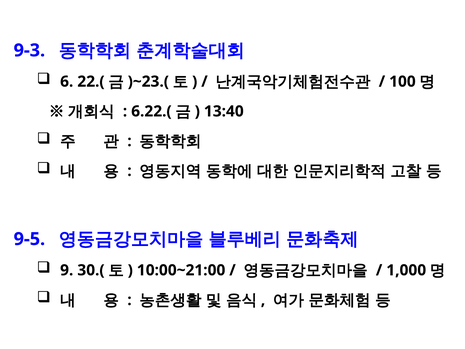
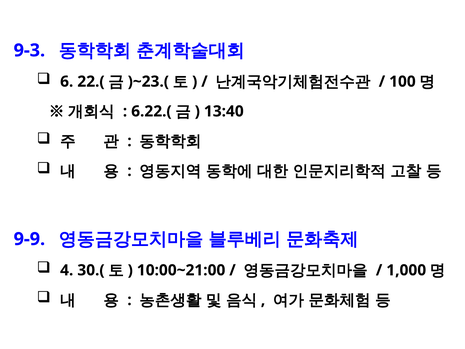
9-5: 9-5 -> 9-9 (29, 239)
9: 9 -> 4 (67, 270)
